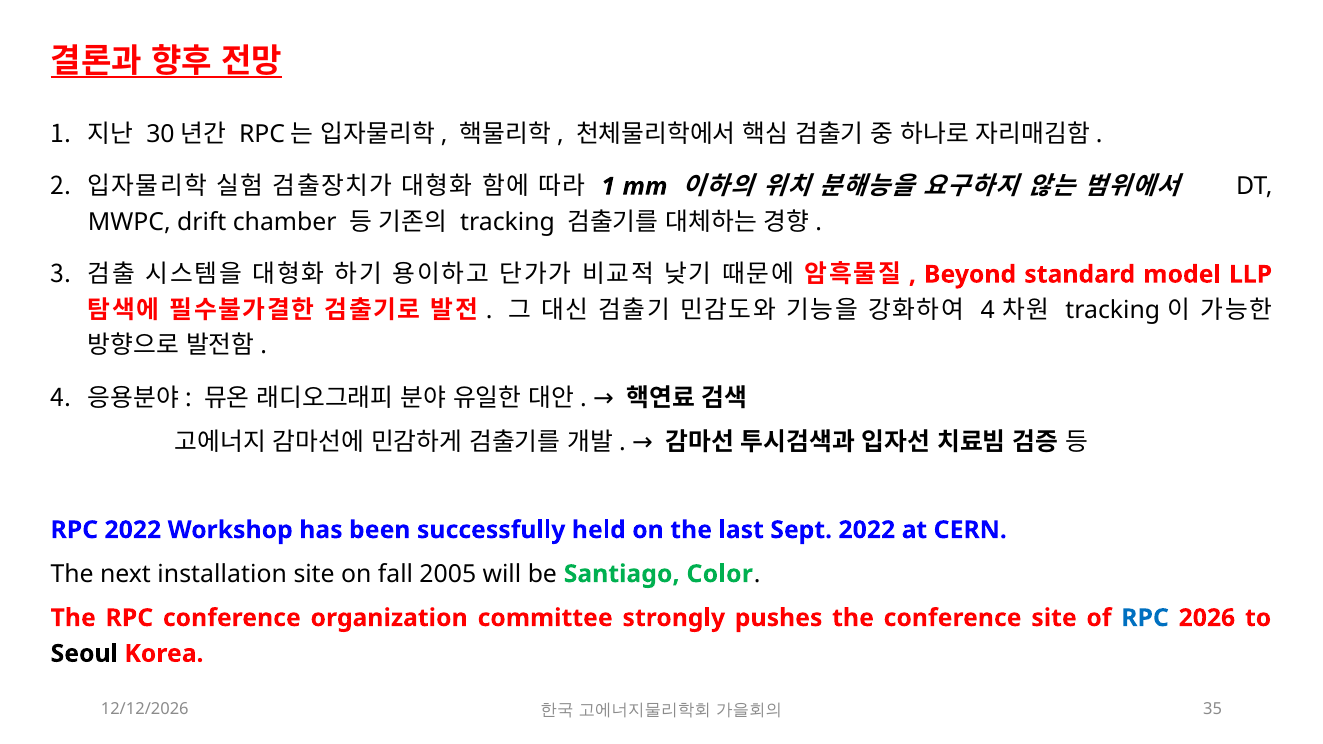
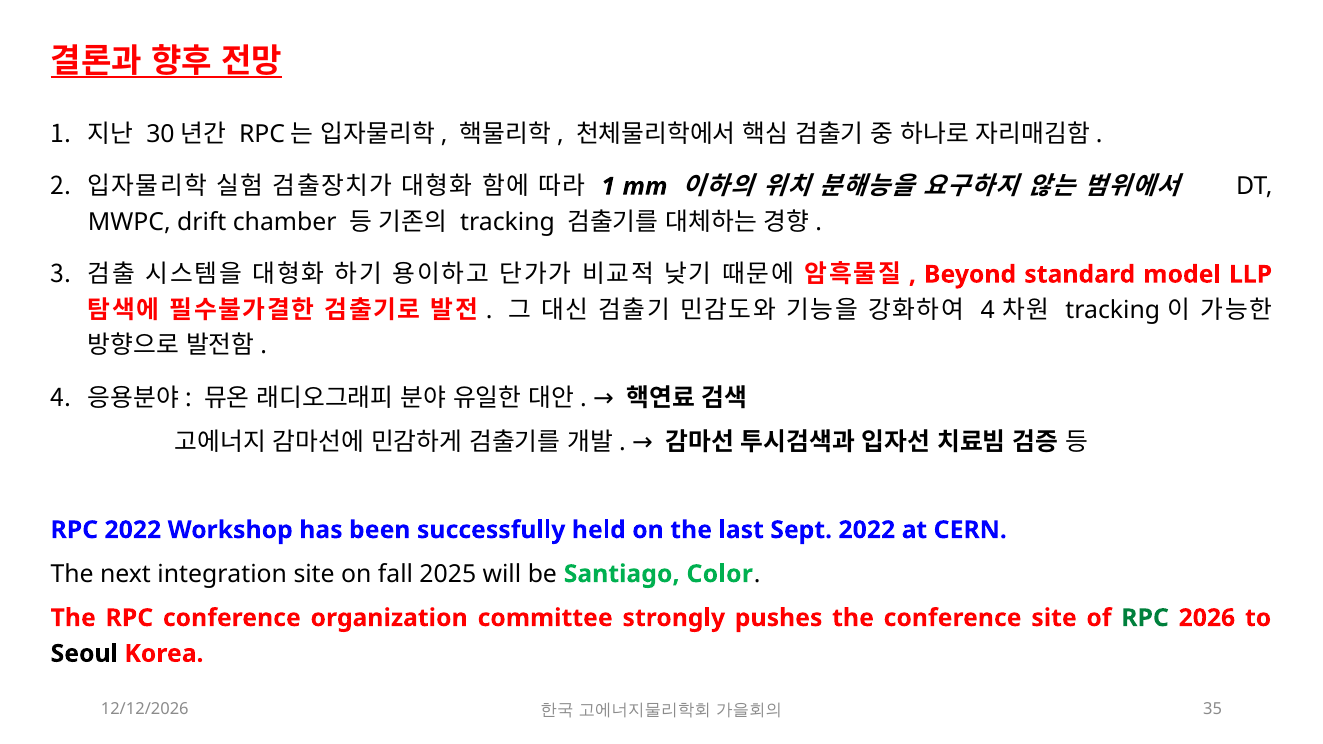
installation: installation -> integration (222, 574)
2005: 2005 -> 2025 (448, 574)
RPC colour: blue -> green (1145, 618)
